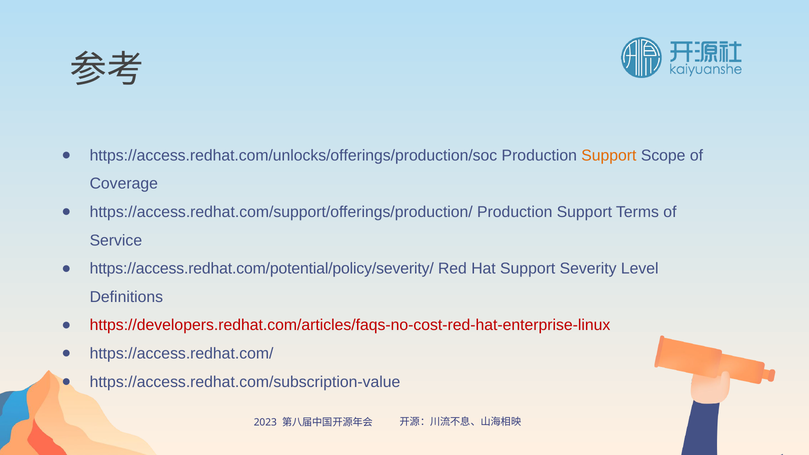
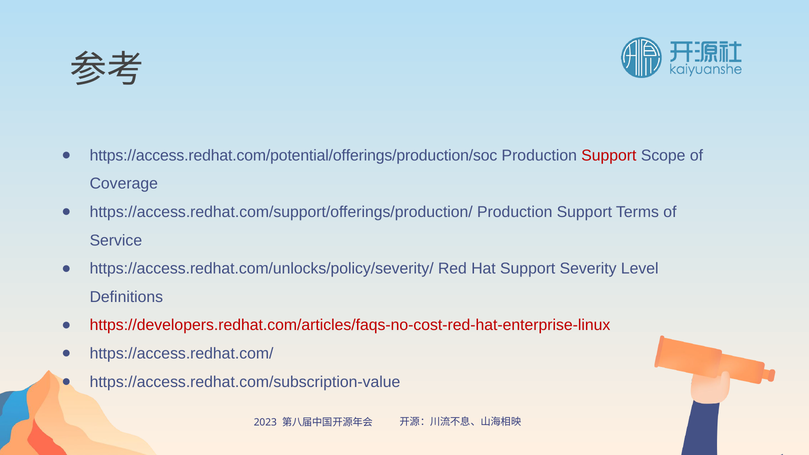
https://access.redhat.com/unlocks/offerings/production/soc: https://access.redhat.com/unlocks/offerings/production/soc -> https://access.redhat.com/potential/offerings/production/soc (293, 155)
Support colour: orange -> red (609, 155)
https://access.redhat.com/potential/policy/severity/: https://access.redhat.com/potential/policy/severity/ -> https://access.redhat.com/unlocks/policy/severity/ (262, 269)
